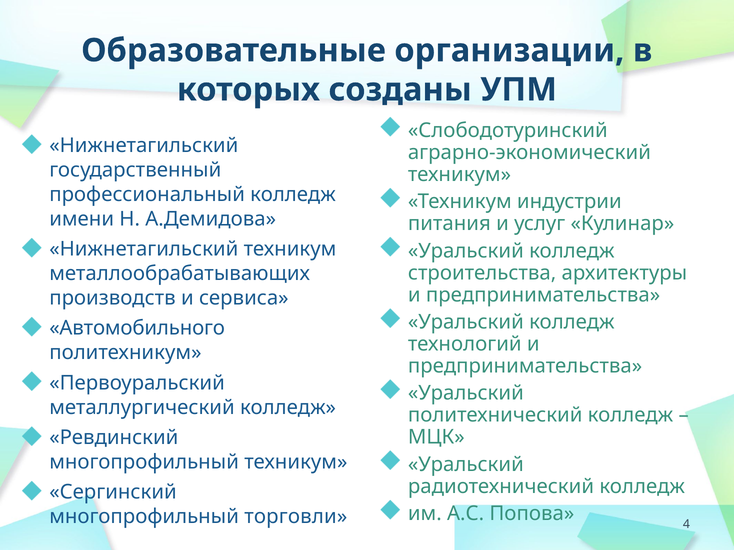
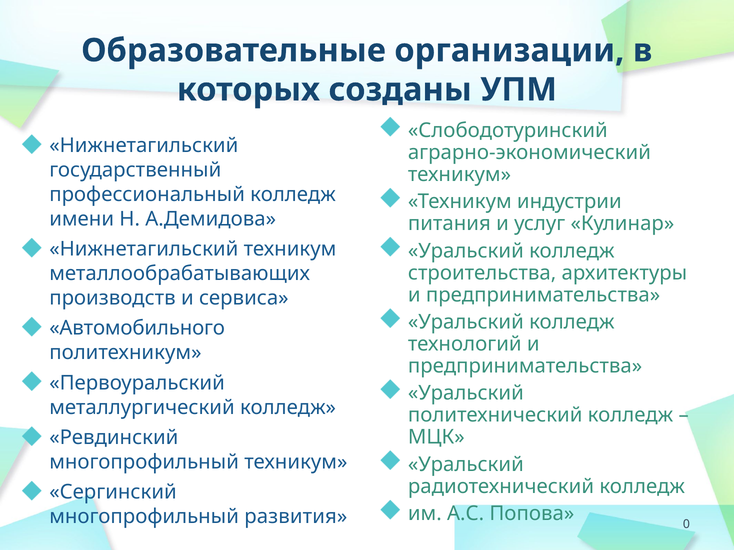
4: 4 -> 0 (686, 525)
торговли: торговли -> развития (296, 517)
